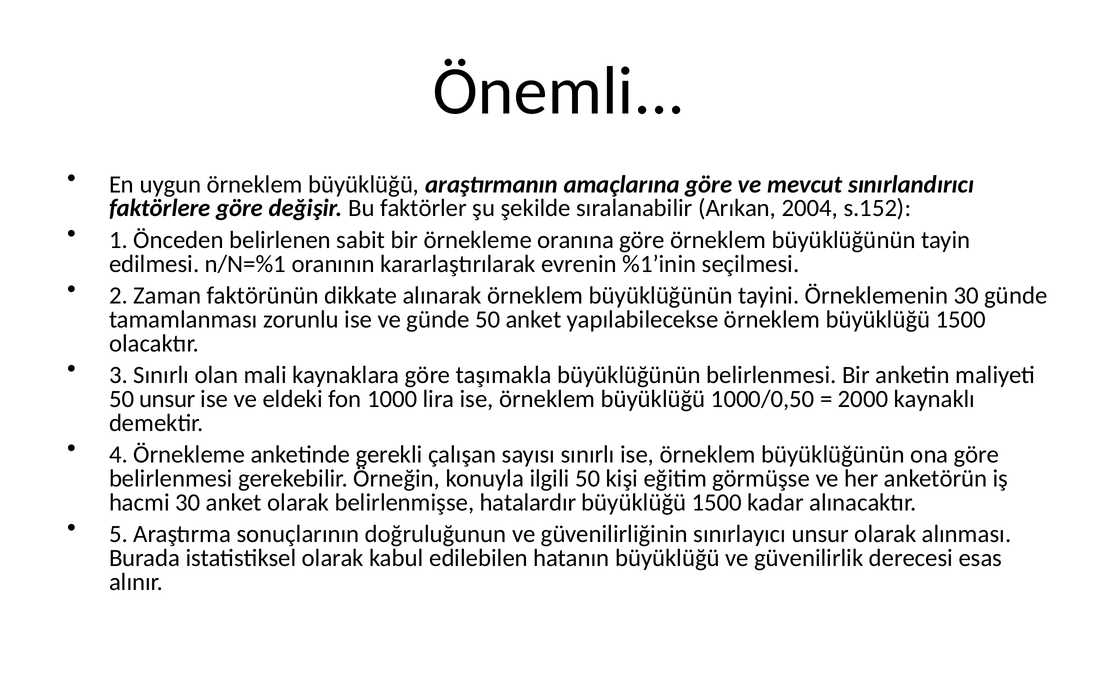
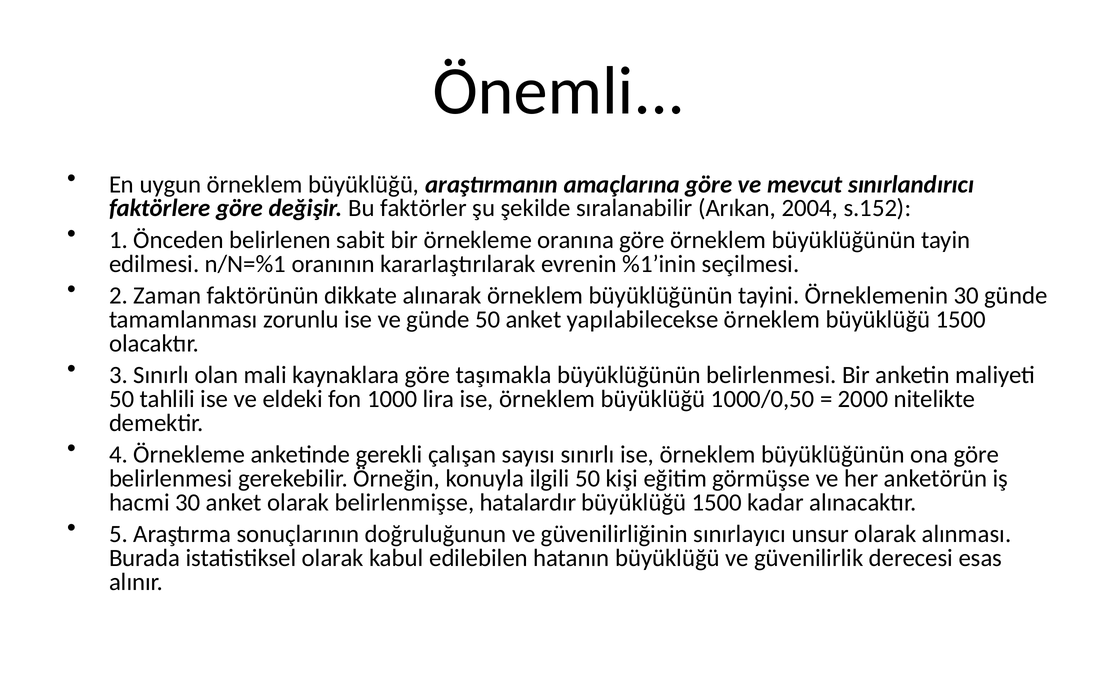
50 unsur: unsur -> tahlili (167, 399)
kaynaklı: kaynaklı -> nitelikte (934, 399)
